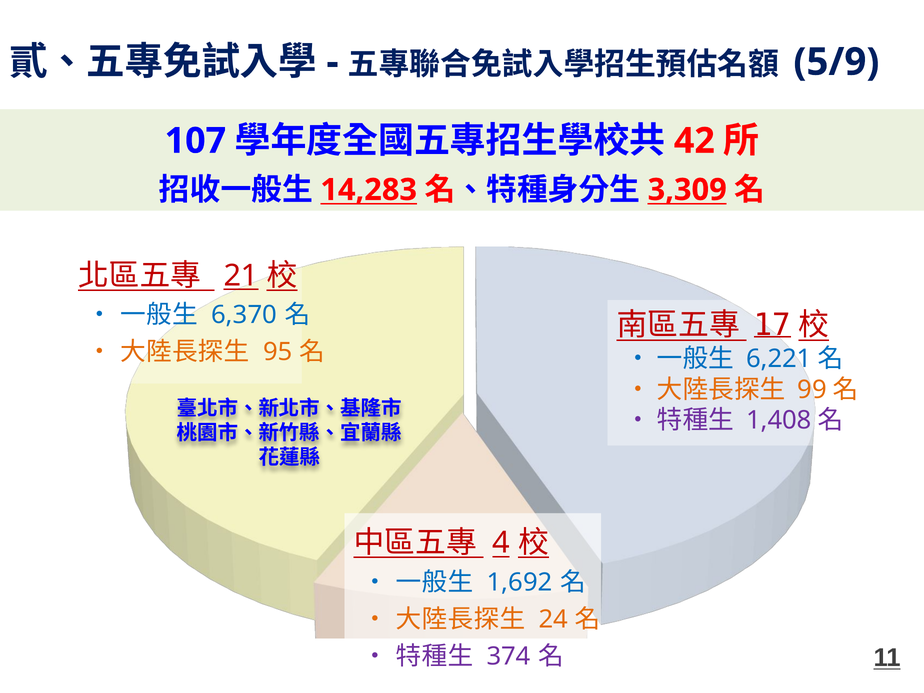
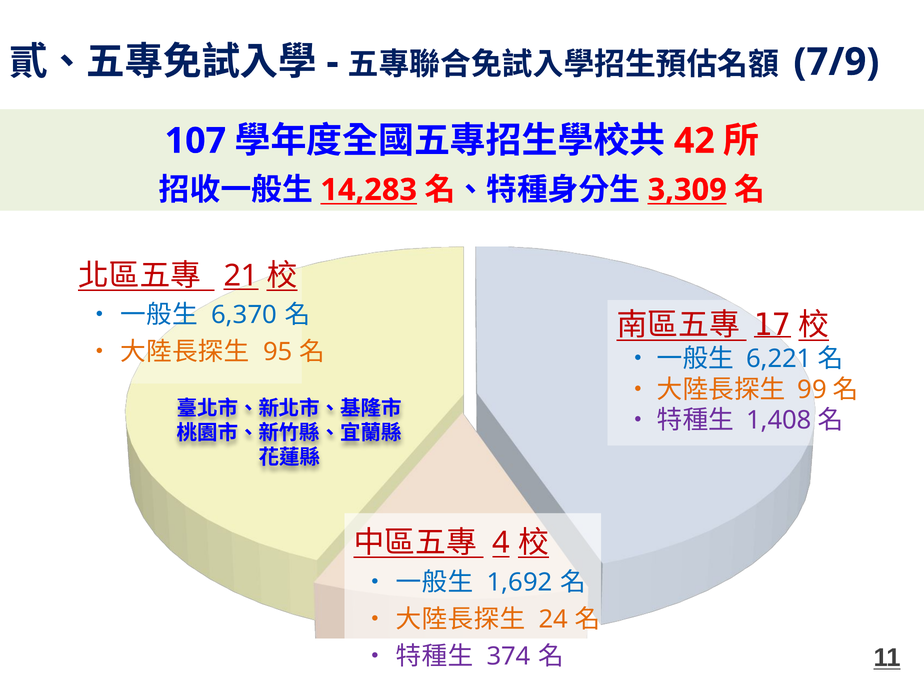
5/9: 5/9 -> 7/9 (836, 62)
